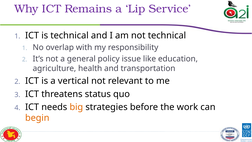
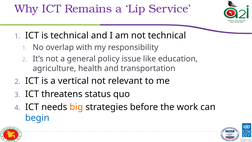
begin colour: orange -> blue (37, 118)
